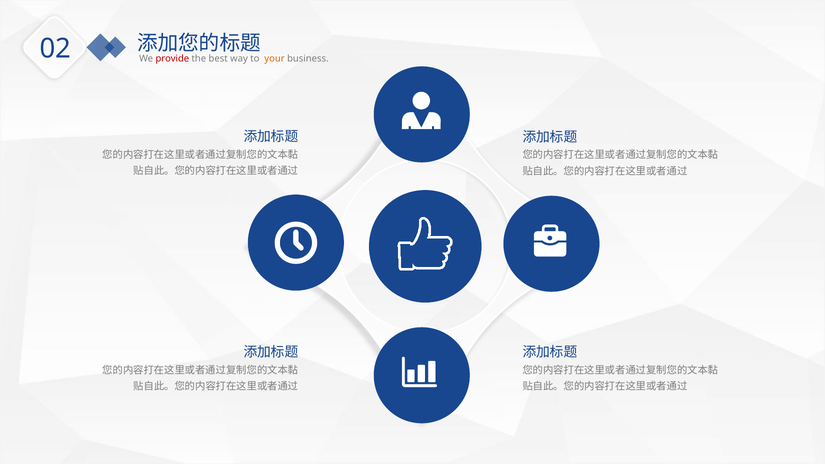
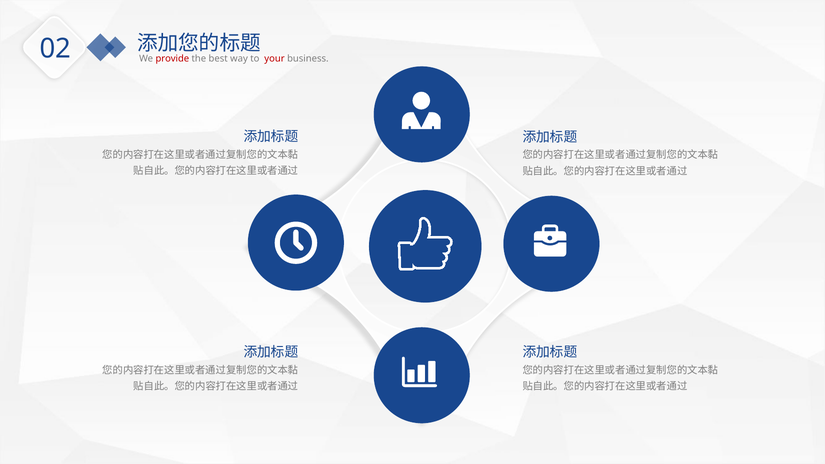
your colour: orange -> red (275, 58)
